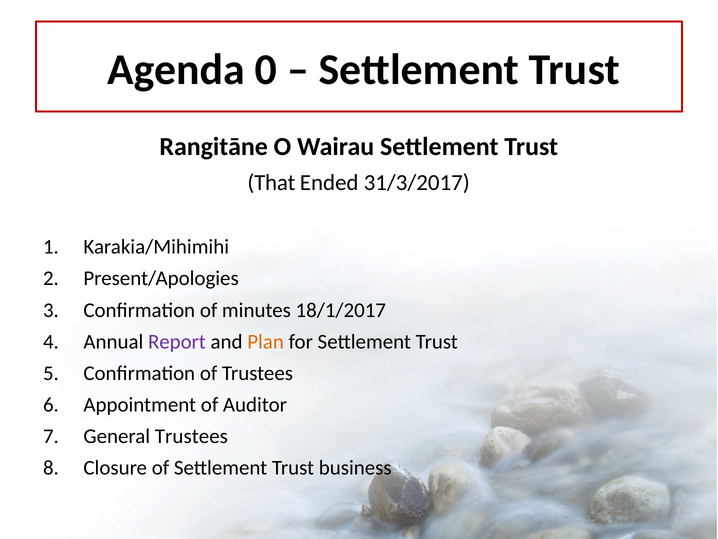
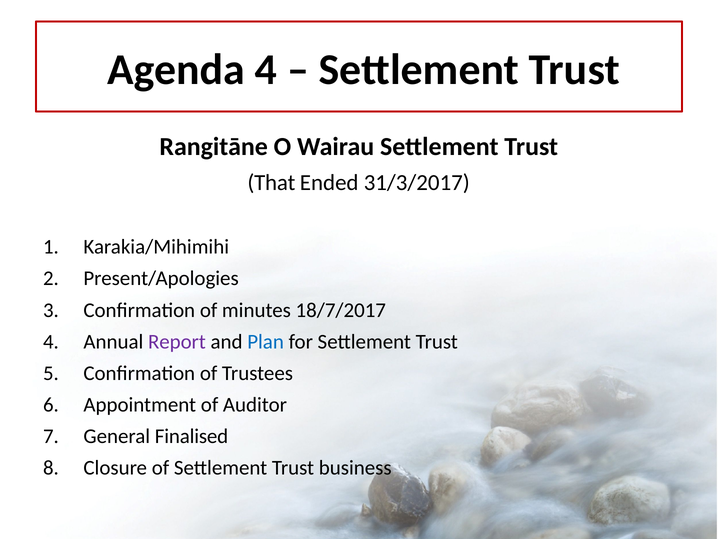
Agenda 0: 0 -> 4 (266, 70)
18/1/2017: 18/1/2017 -> 18/7/2017 (341, 310)
Plan colour: orange -> blue (266, 341)
General Trustees: Trustees -> Finalised (192, 436)
